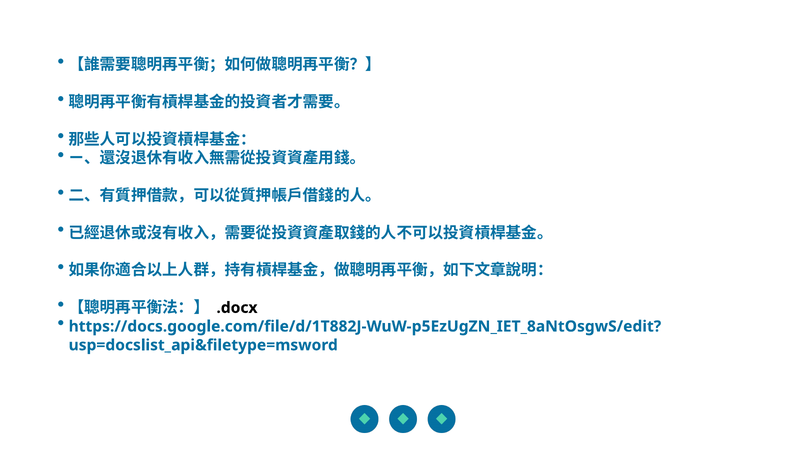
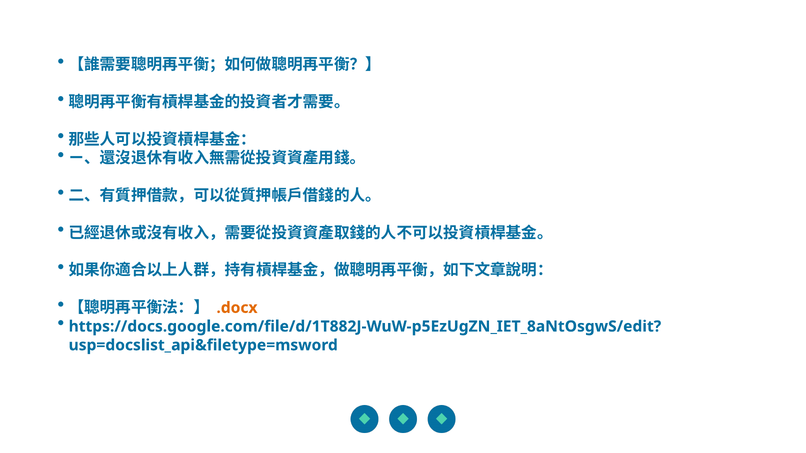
.docx colour: black -> orange (237, 308)
